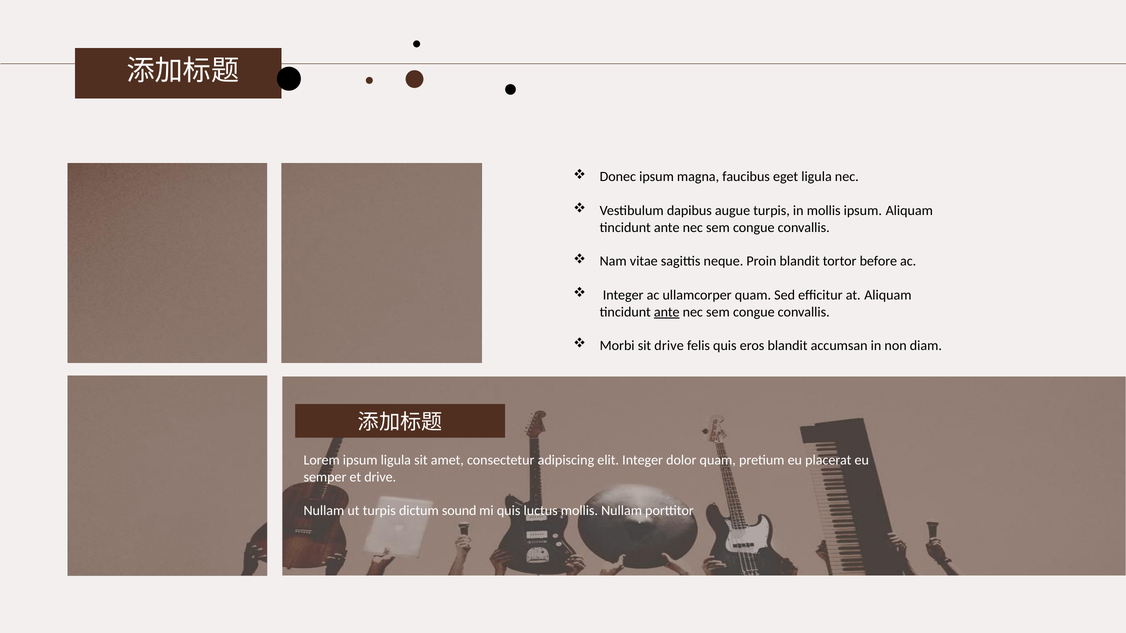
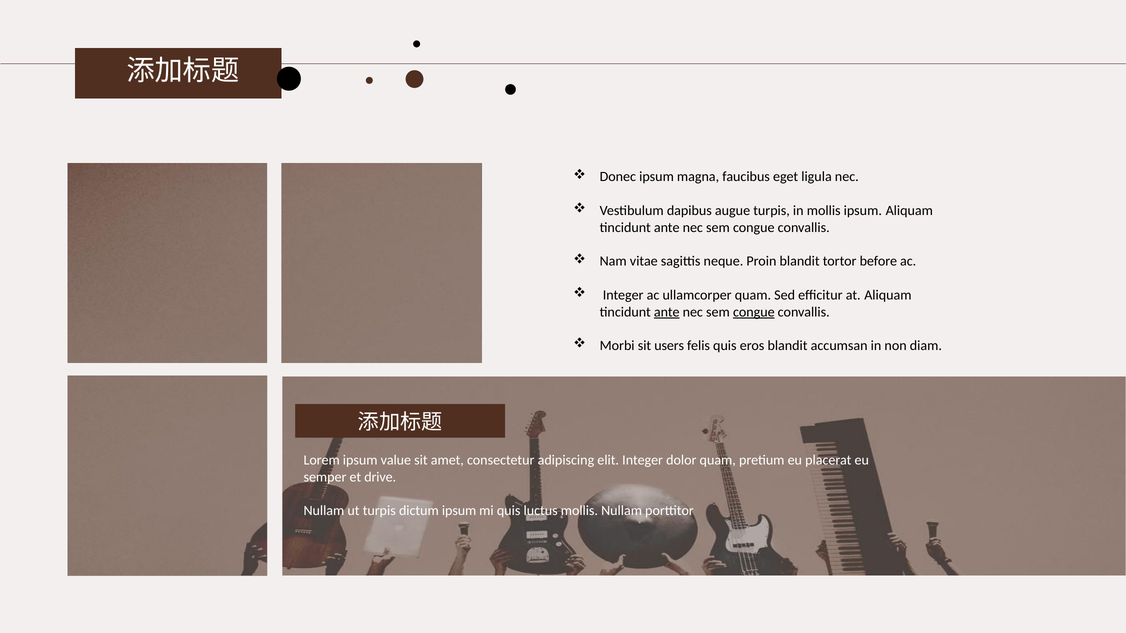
congue underline: none -> present (754, 312)
sit drive: drive -> users (669, 346)
ipsum ligula: ligula -> value (396, 460)
dictum sound: sound -> ipsum (459, 511)
